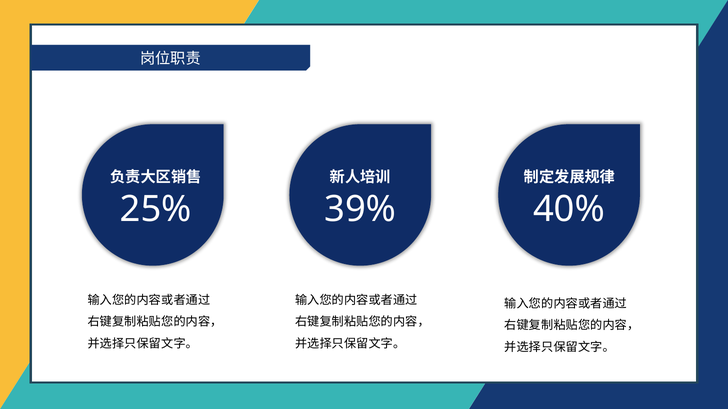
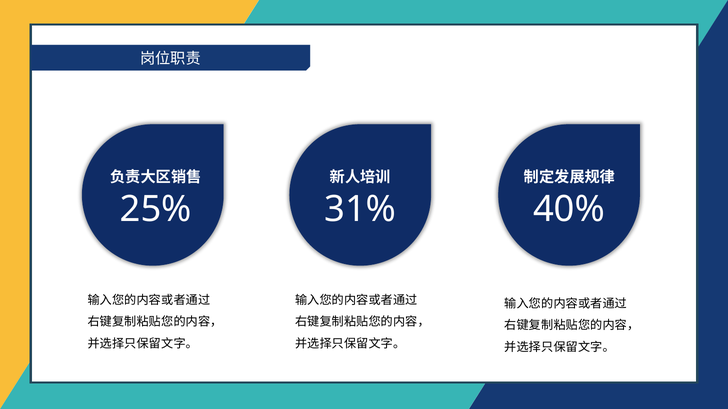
39%: 39% -> 31% (360, 209)
